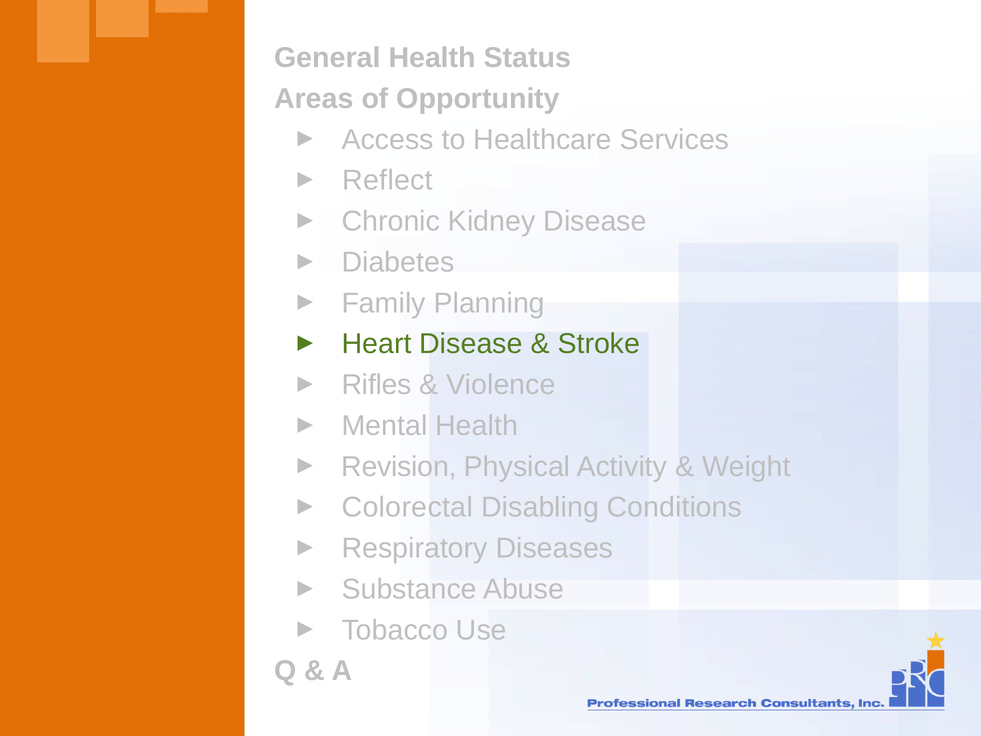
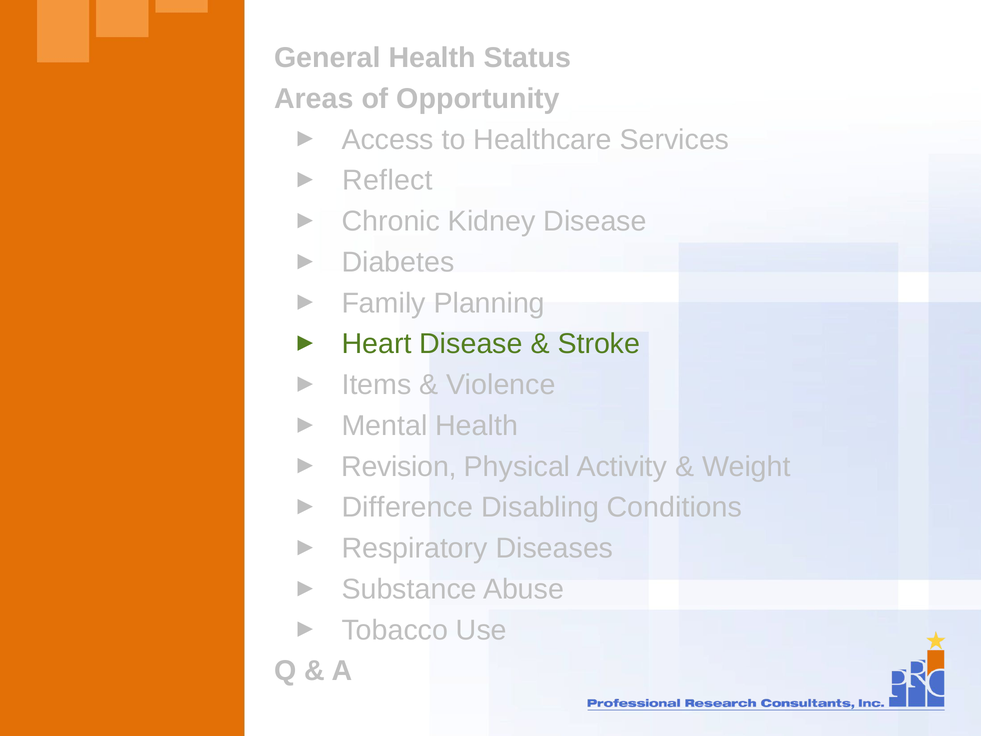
Rifles: Rifles -> Items (377, 385)
Colorectal: Colorectal -> Difference (407, 507)
